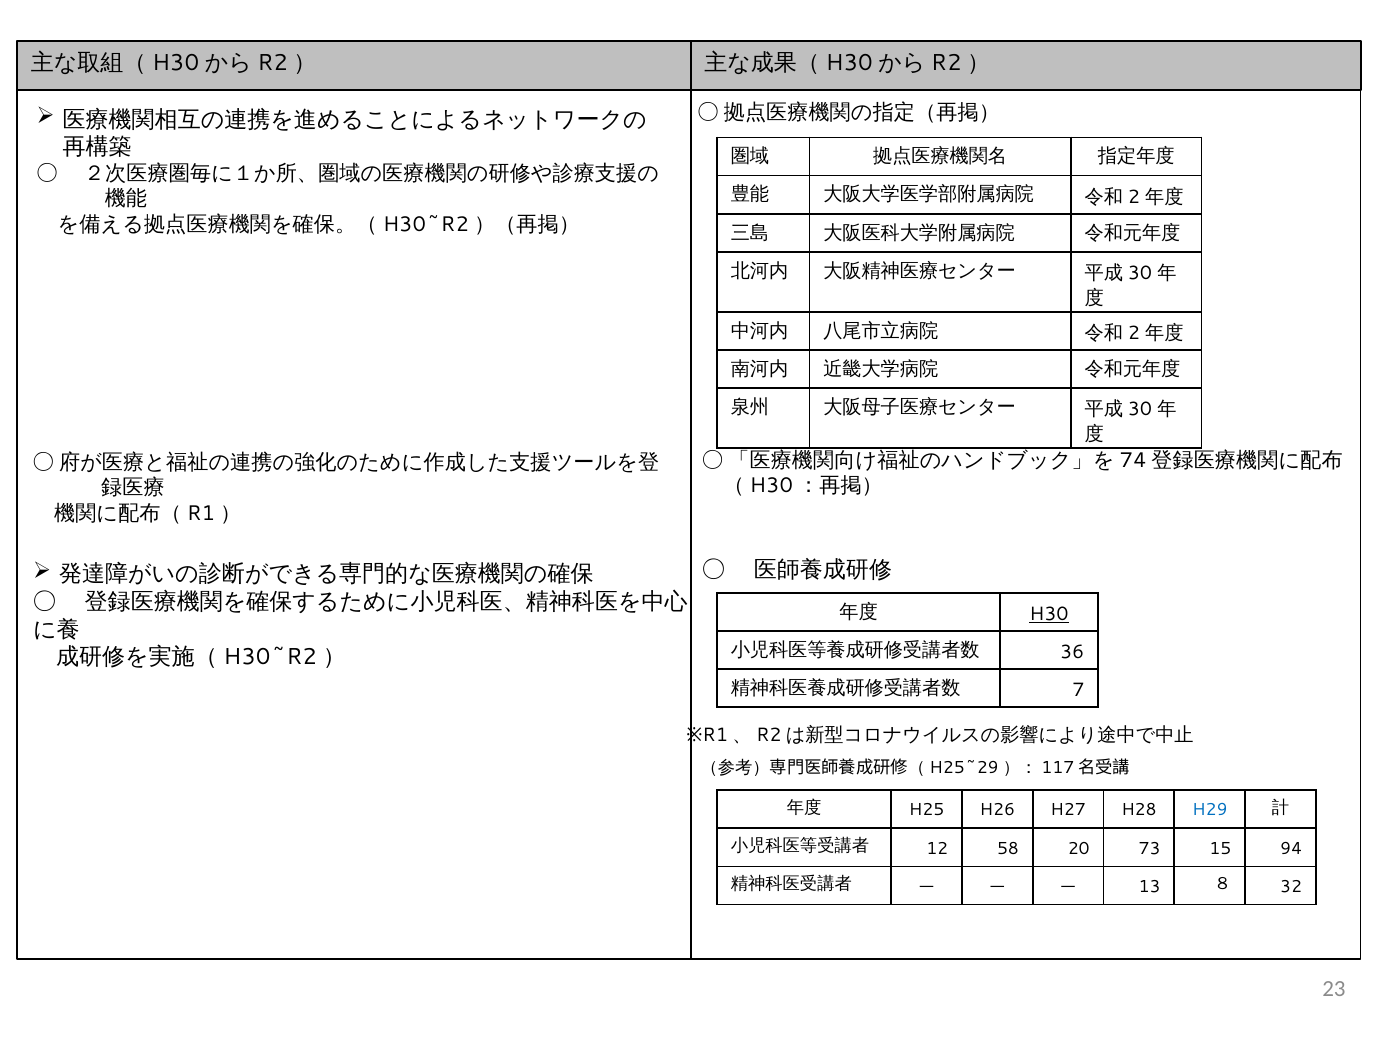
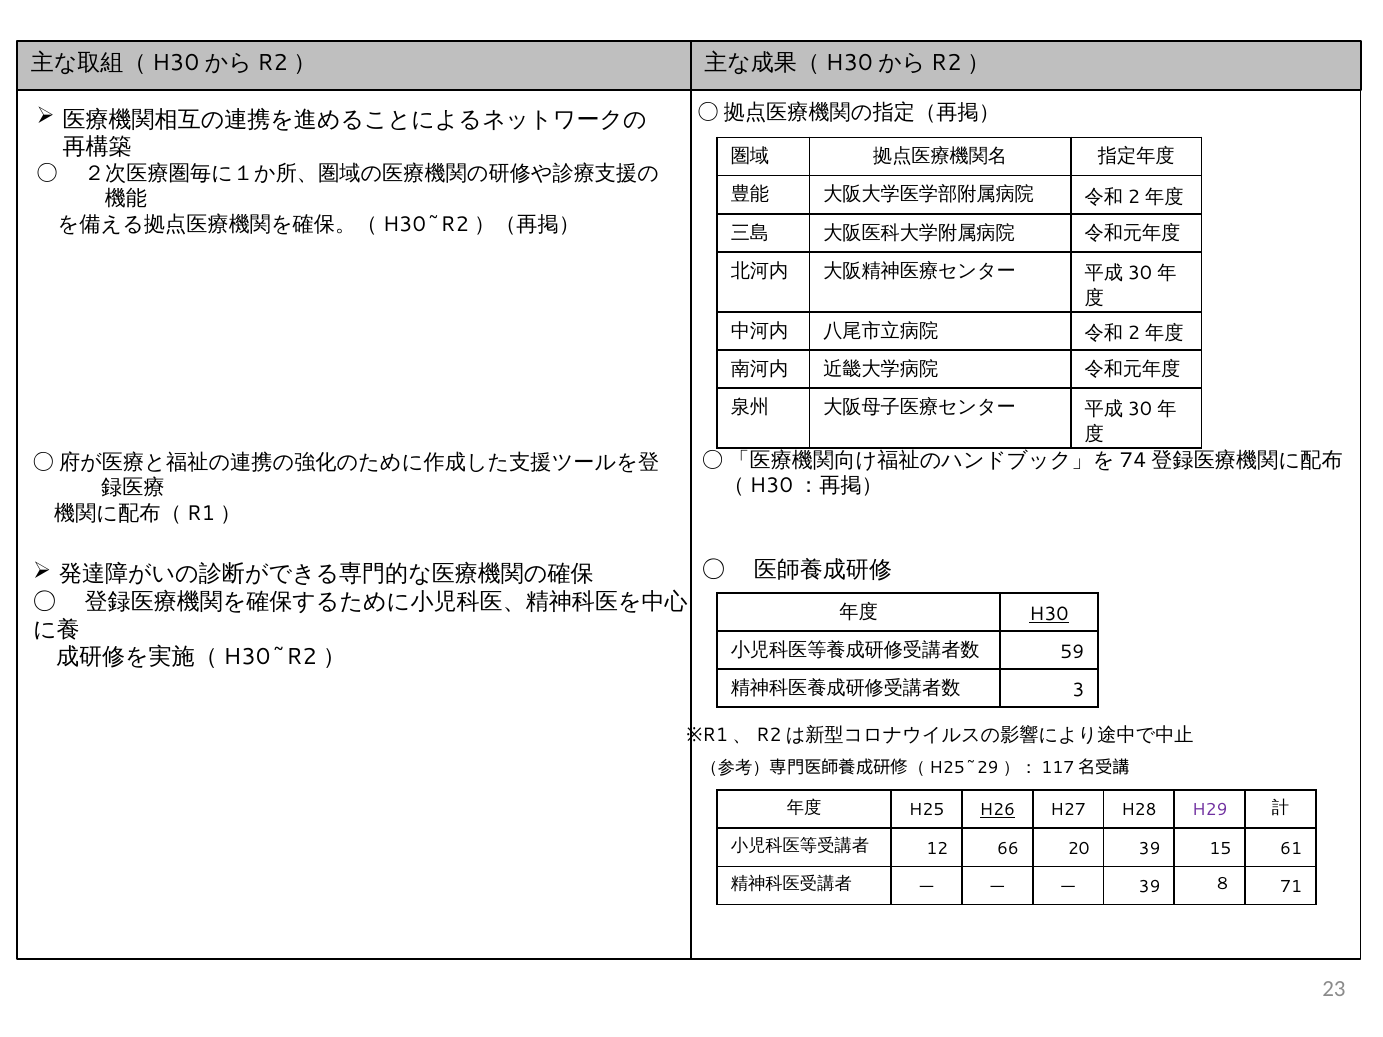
36: 36 -> 59 (1072, 653)
7: 7 -> 3 (1078, 691)
H26 underline: none -> present (997, 810)
H29 colour: blue -> purple (1210, 810)
58: 58 -> 66 (1008, 849)
20 73: 73 -> 39 (1150, 849)
94: 94 -> 61 (1291, 849)
13: 13 -> 39 (1150, 887)
32: 32 -> 71 (1291, 887)
